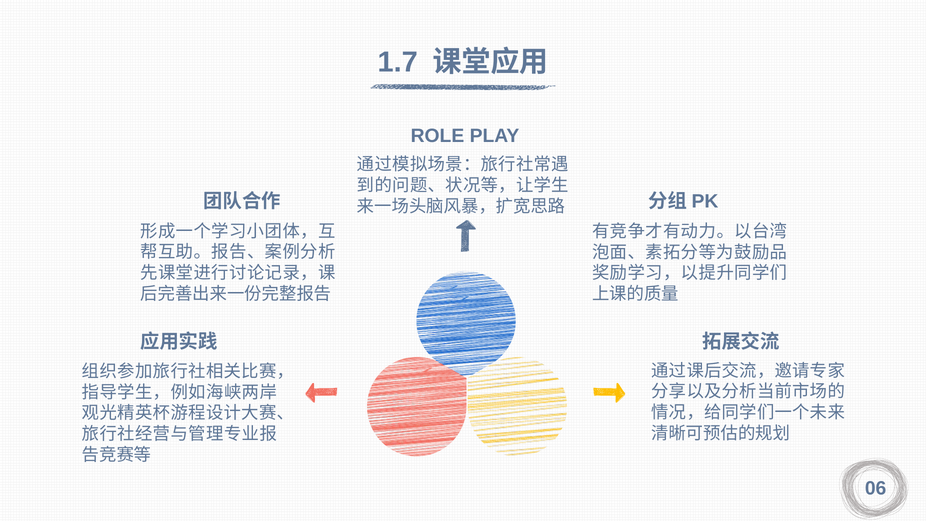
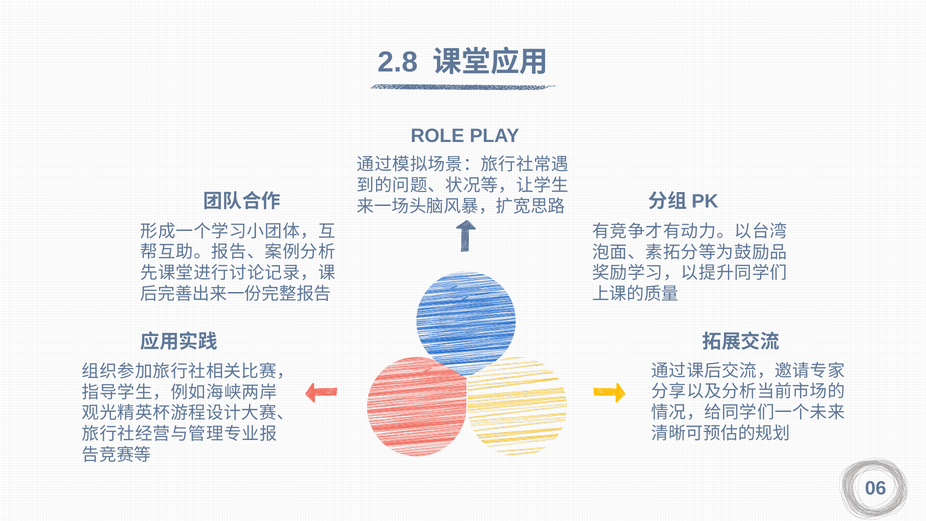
1.7: 1.7 -> 2.8 (398, 62)
